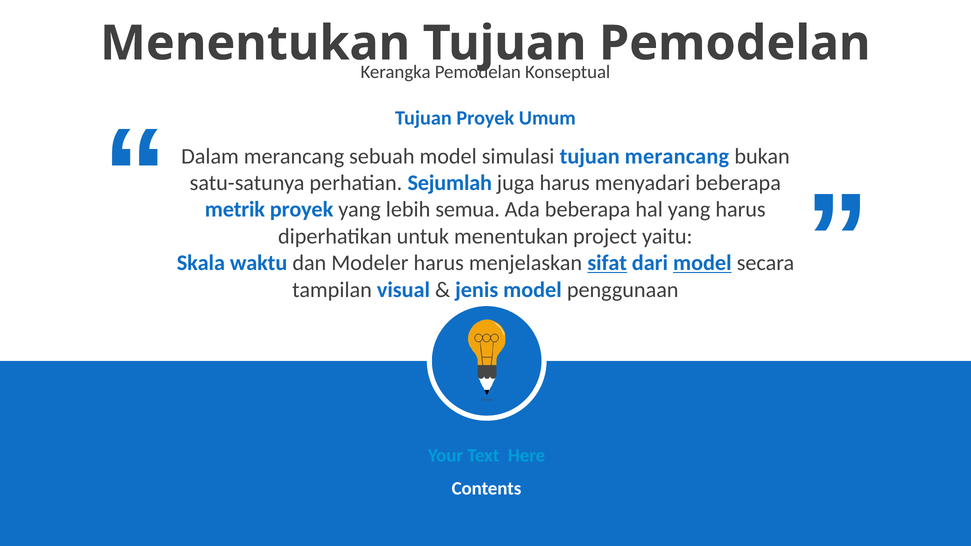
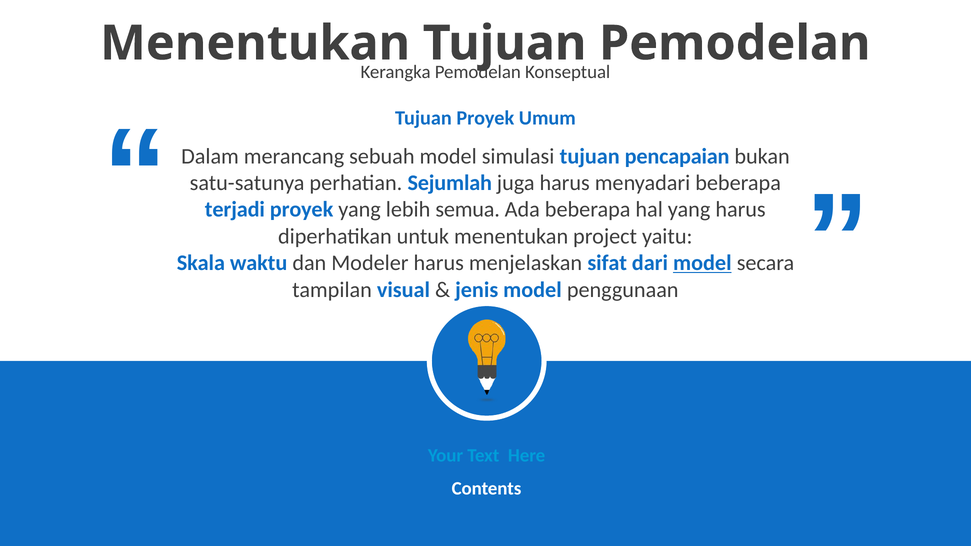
tujuan merancang: merancang -> pencapaian (677, 156)
metrik: metrik -> terjadi (235, 210)
sifat underline: present -> none (607, 263)
